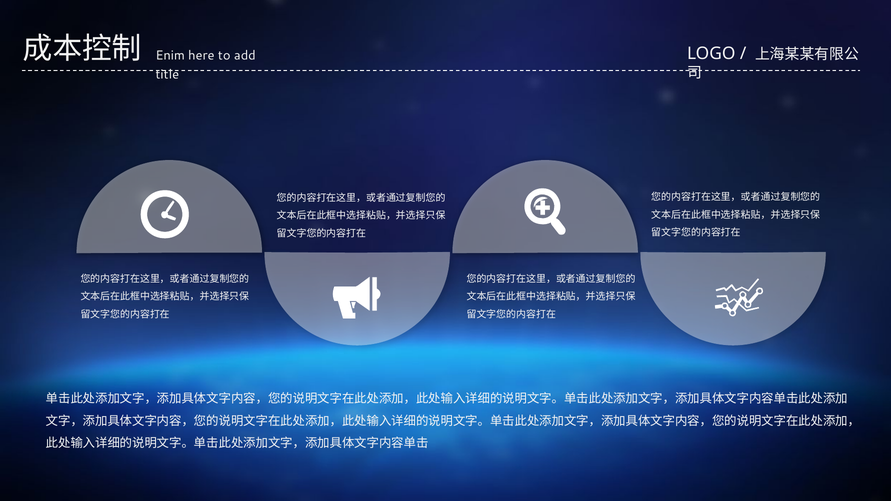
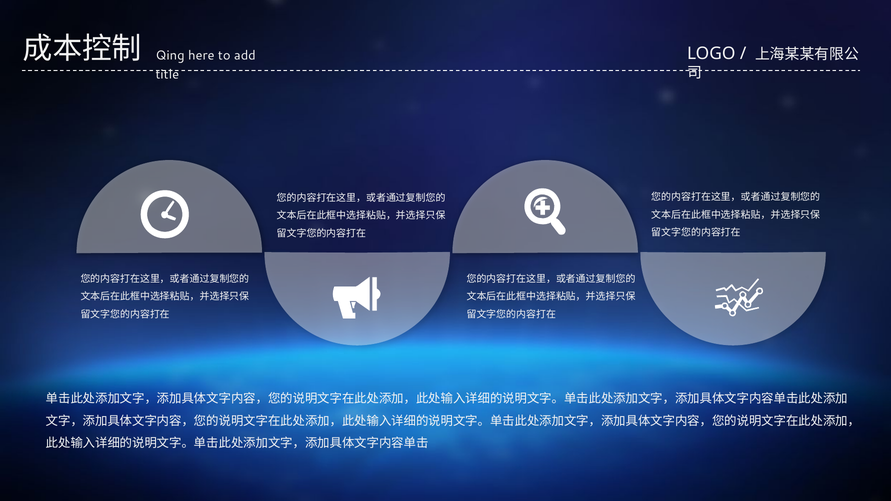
Enim: Enim -> Qing (170, 56)
